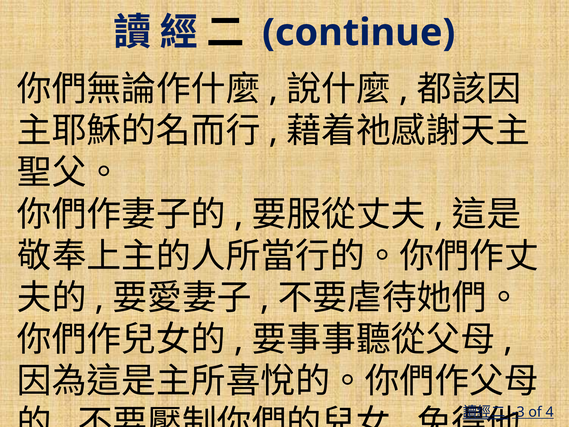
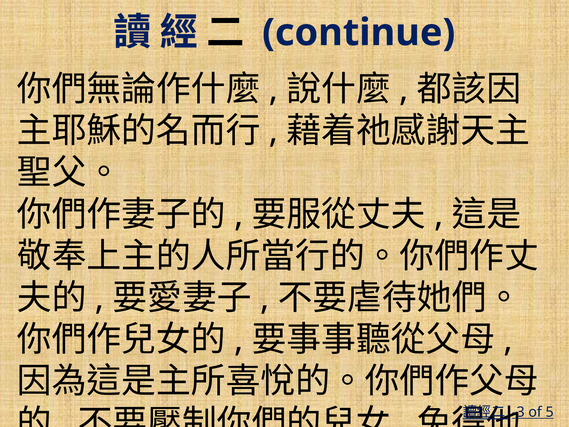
4: 4 -> 5 (550, 412)
